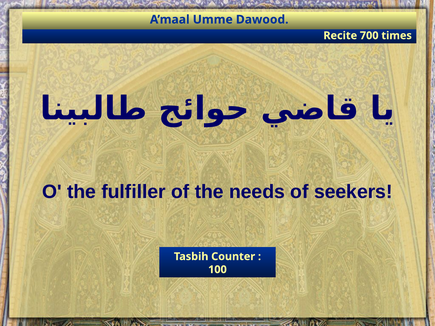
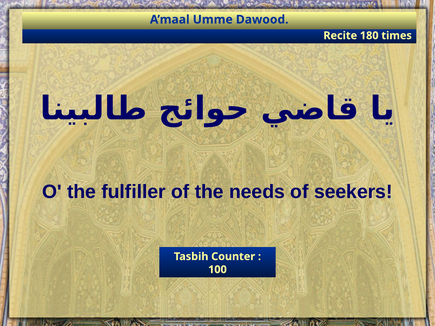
700: 700 -> 180 (369, 36)
